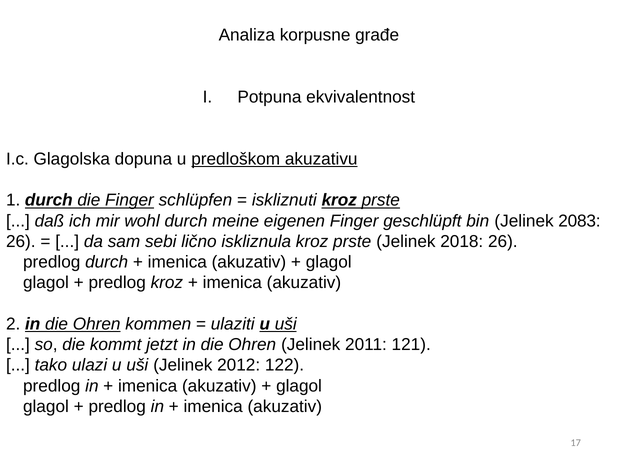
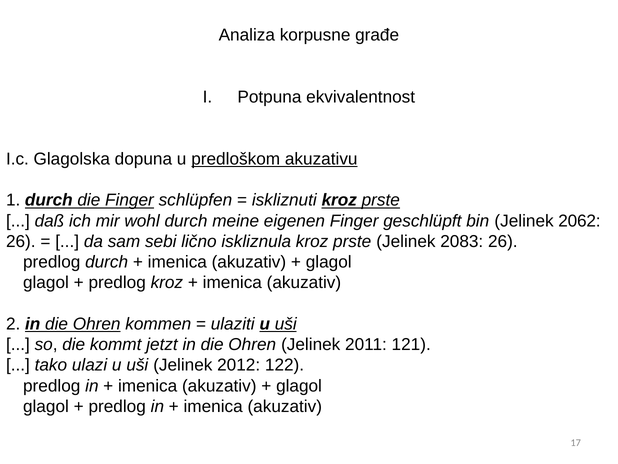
2083: 2083 -> 2062 (579, 221)
2018: 2018 -> 2083 (462, 241)
